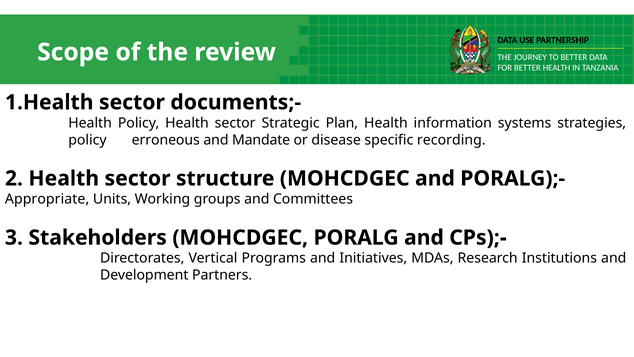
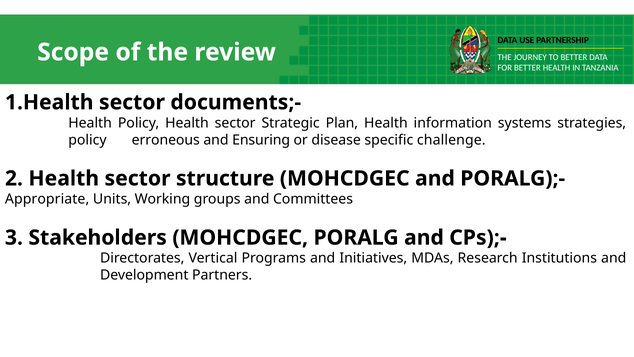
Mandate: Mandate -> Ensuring (261, 140)
recording: recording -> challenge (451, 140)
